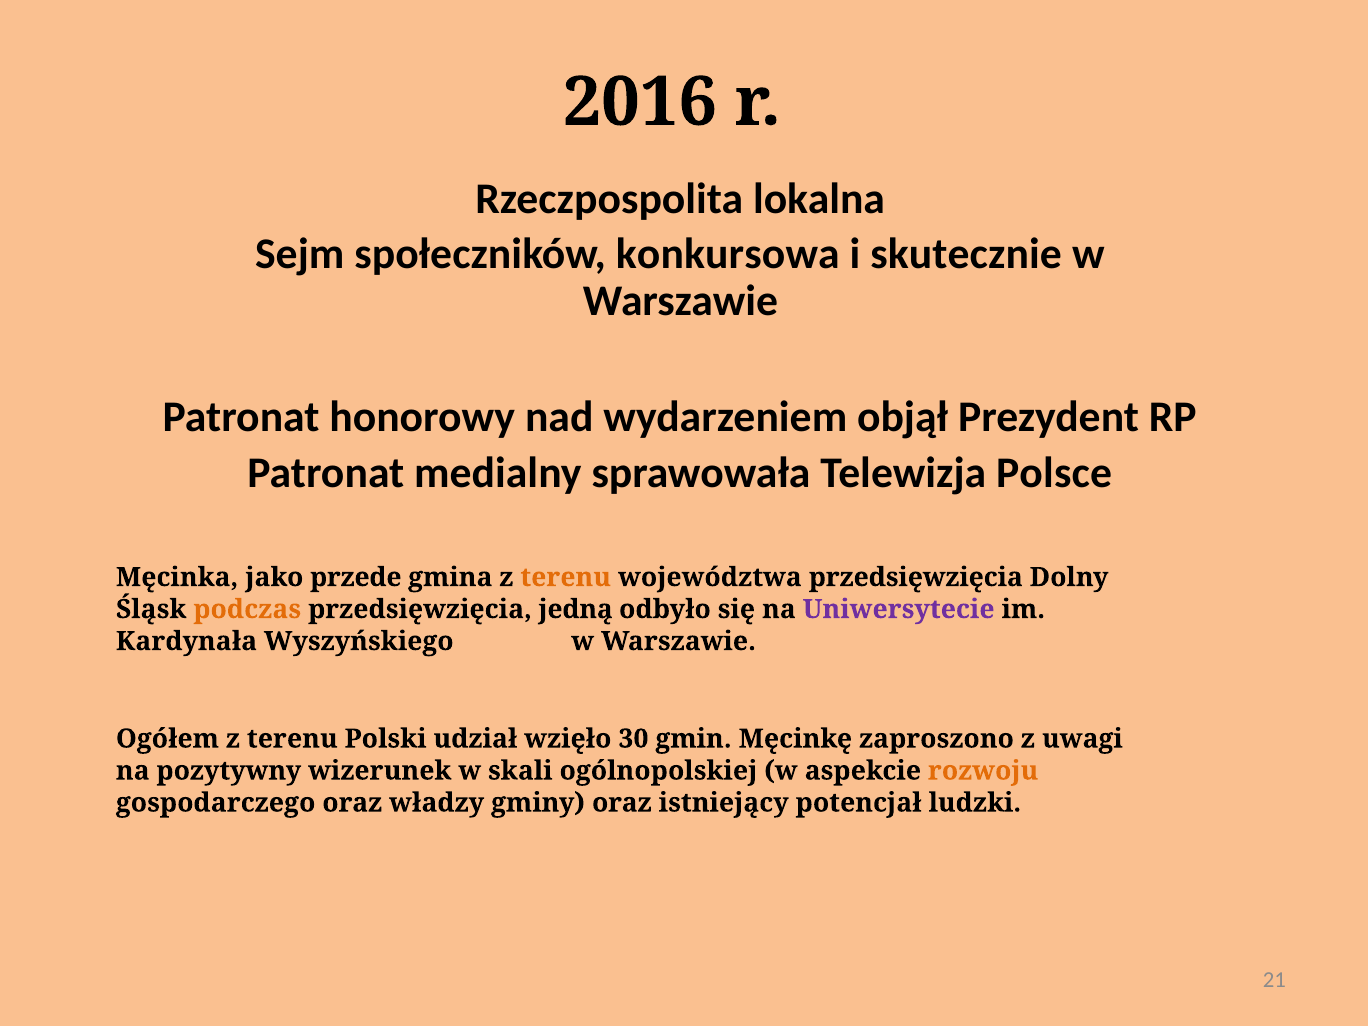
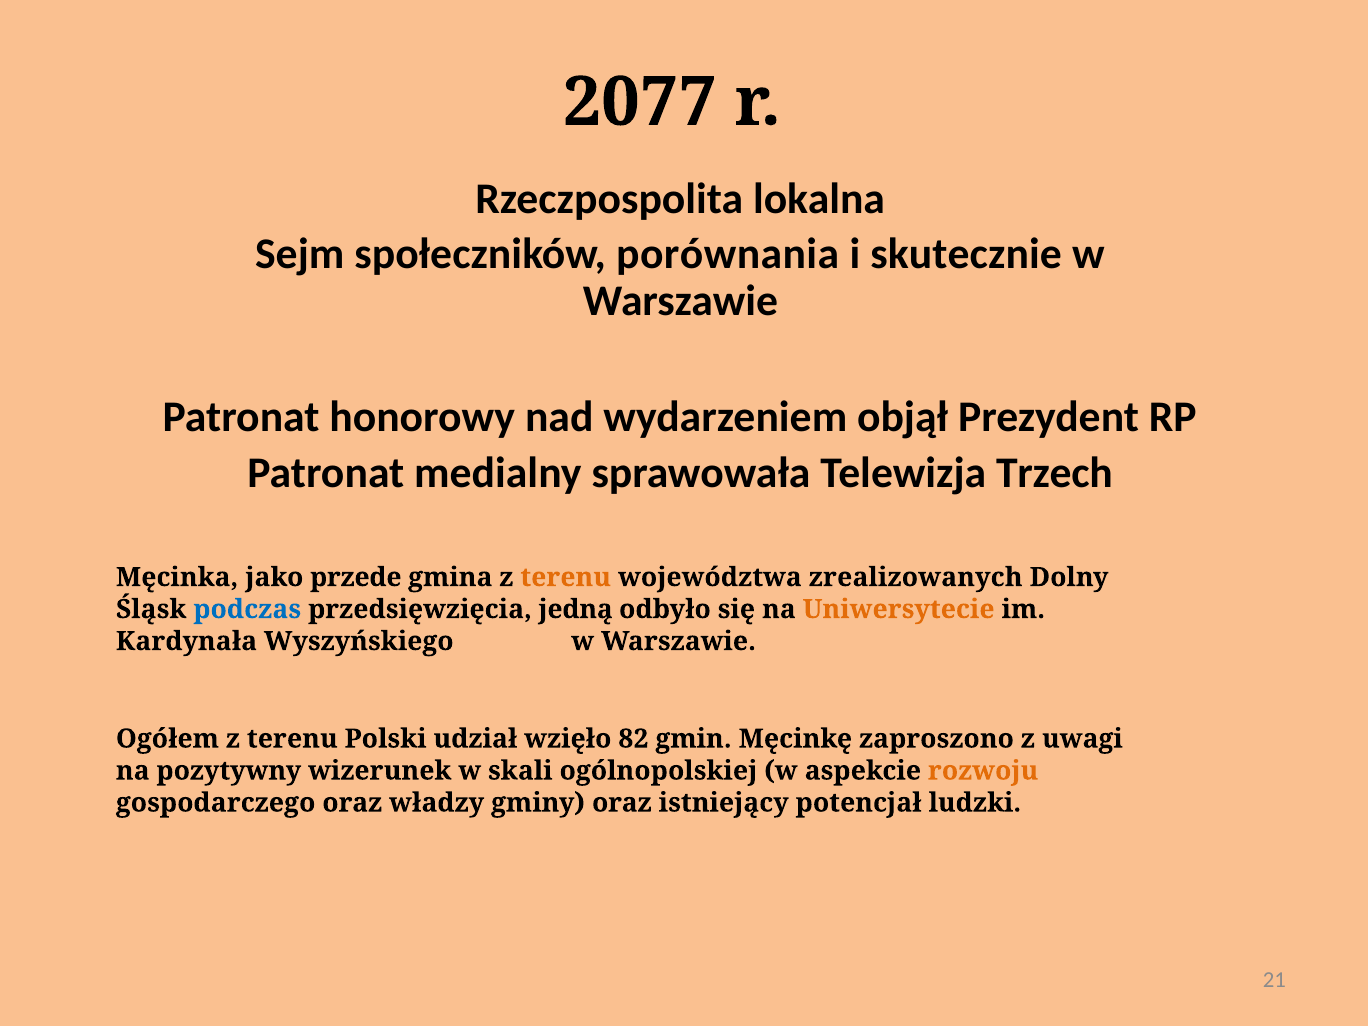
2016: 2016 -> 2077 (640, 102)
konkursowa: konkursowa -> porównania (728, 254)
Polsce: Polsce -> Trzech (1054, 473)
województwa przedsięwzięcia: przedsięwzięcia -> zrealizowanych (916, 577)
podczas colour: orange -> blue (247, 609)
Uniwersytecie colour: purple -> orange (899, 609)
30: 30 -> 82 (633, 739)
